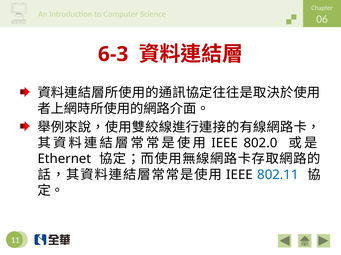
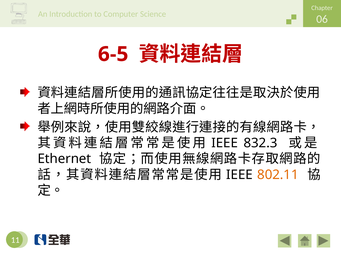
6-3: 6-3 -> 6-5 (113, 54)
802.0: 802.0 -> 832.3 (261, 143)
802.11 colour: blue -> orange (278, 175)
